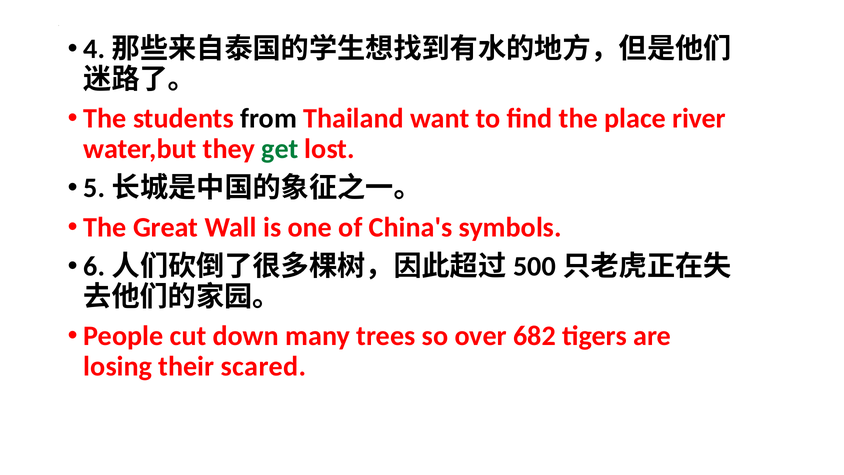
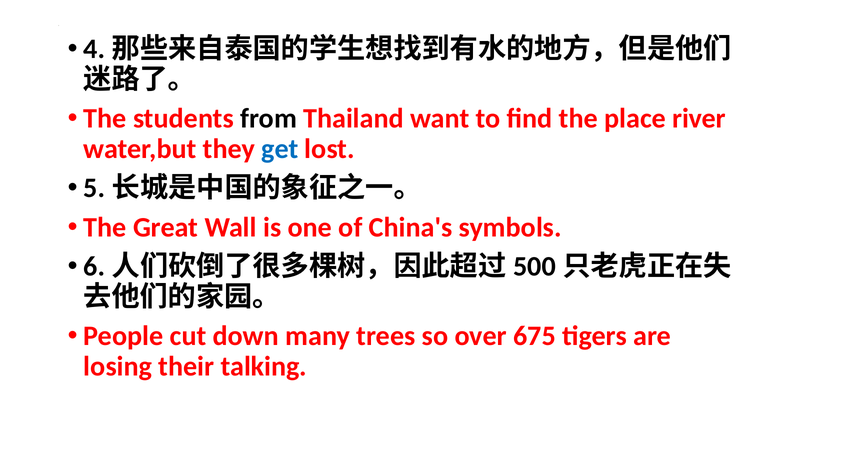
get colour: green -> blue (280, 149)
682: 682 -> 675 (535, 336)
scared: scared -> talking (264, 366)
